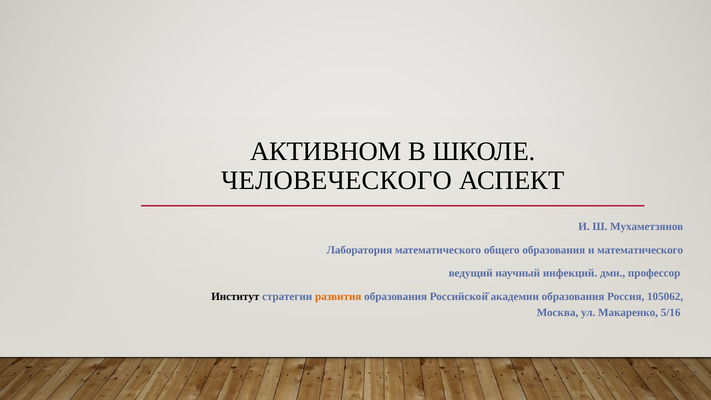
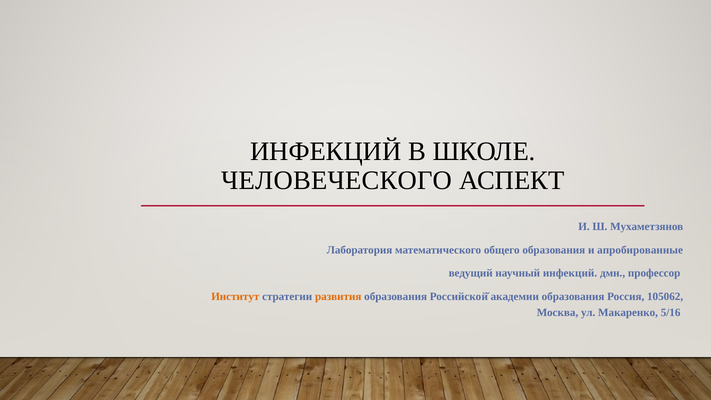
АКТИВНОМ: АКТИВНОМ -> ИНФЕКЦИЙ (326, 152)
и математического: математического -> апробированные (640, 250)
Институт colour: black -> orange (235, 297)
